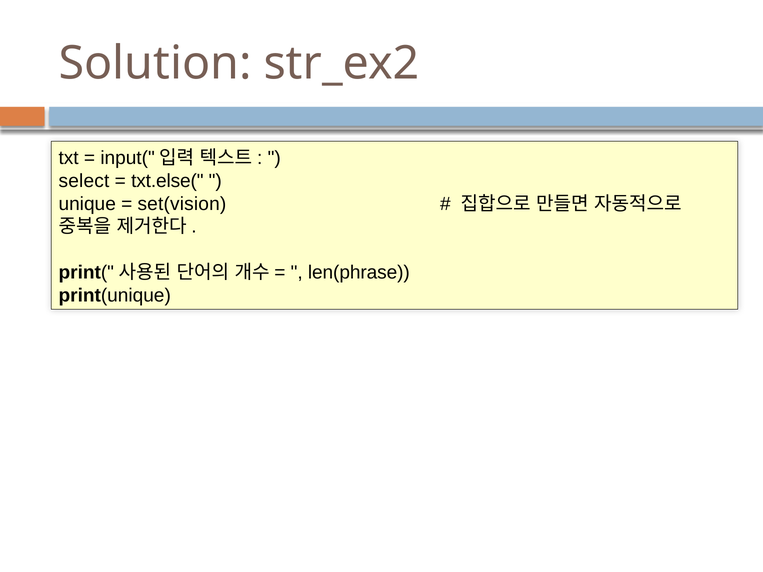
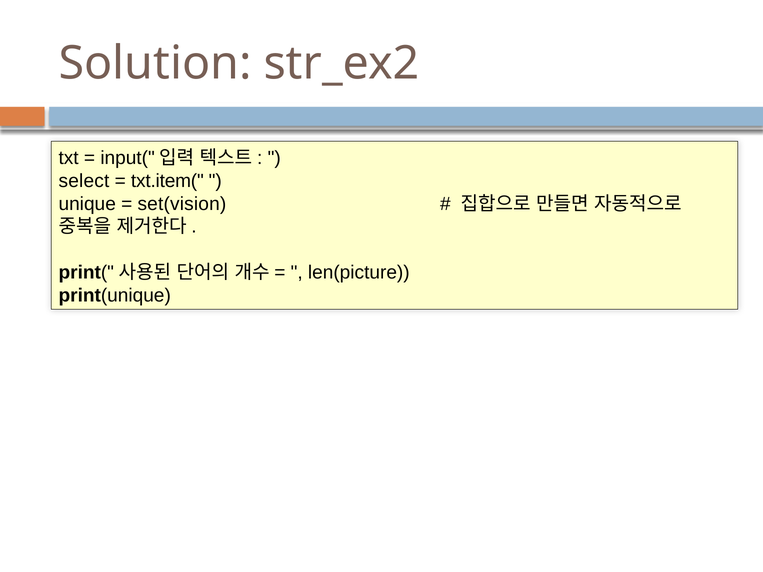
txt.else(: txt.else( -> txt.item( (167, 181)
len(phrase: len(phrase -> len(picture (359, 273)
